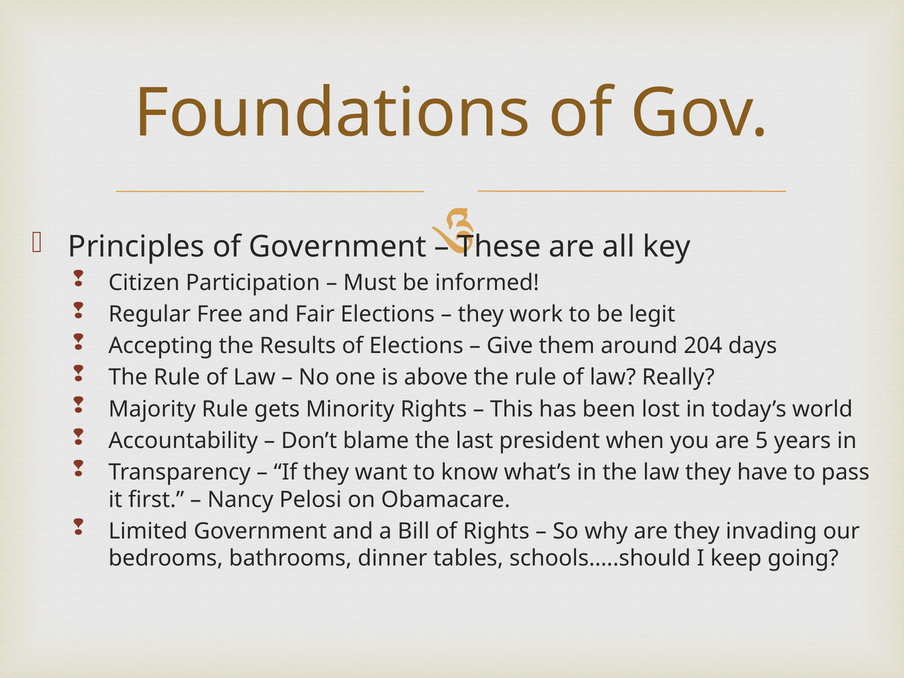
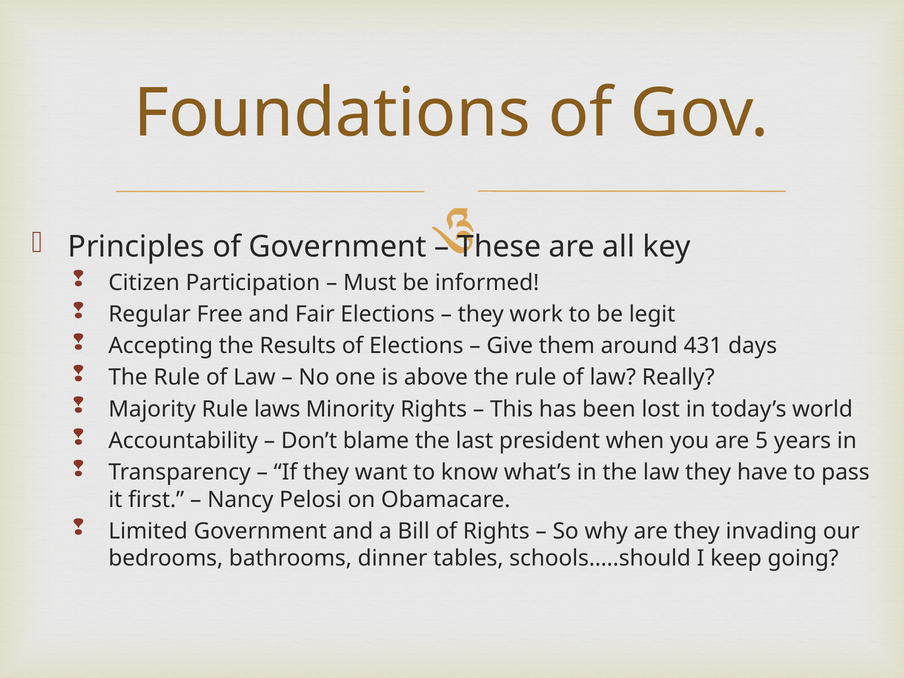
204: 204 -> 431 (703, 346)
gets: gets -> laws (277, 409)
